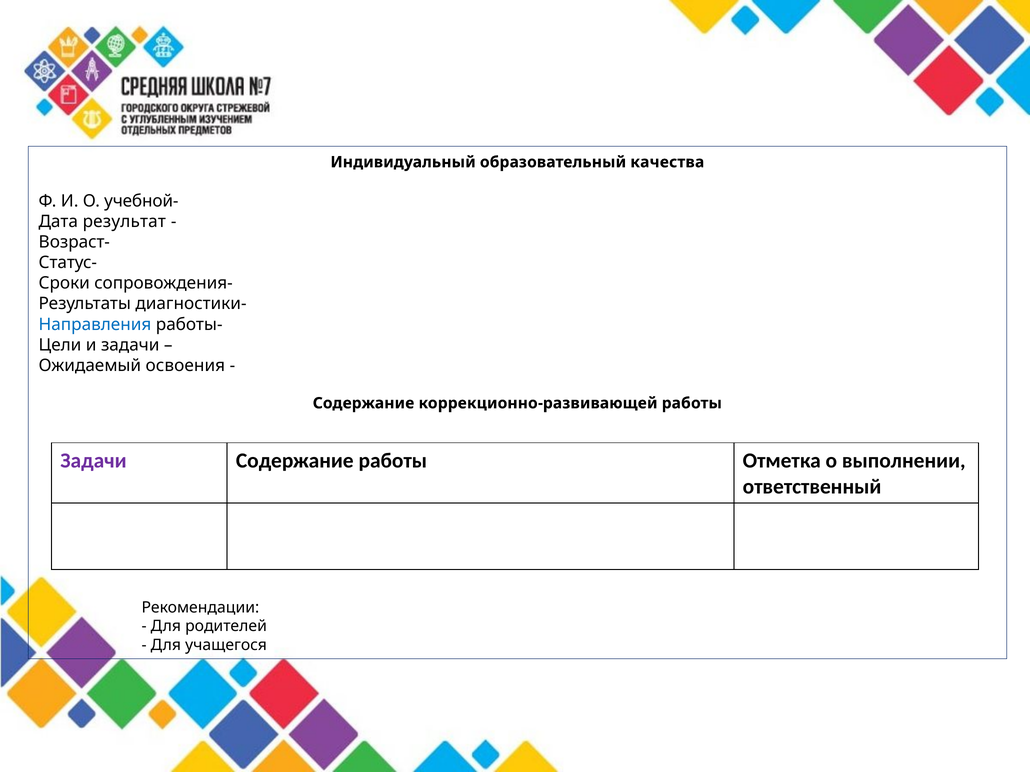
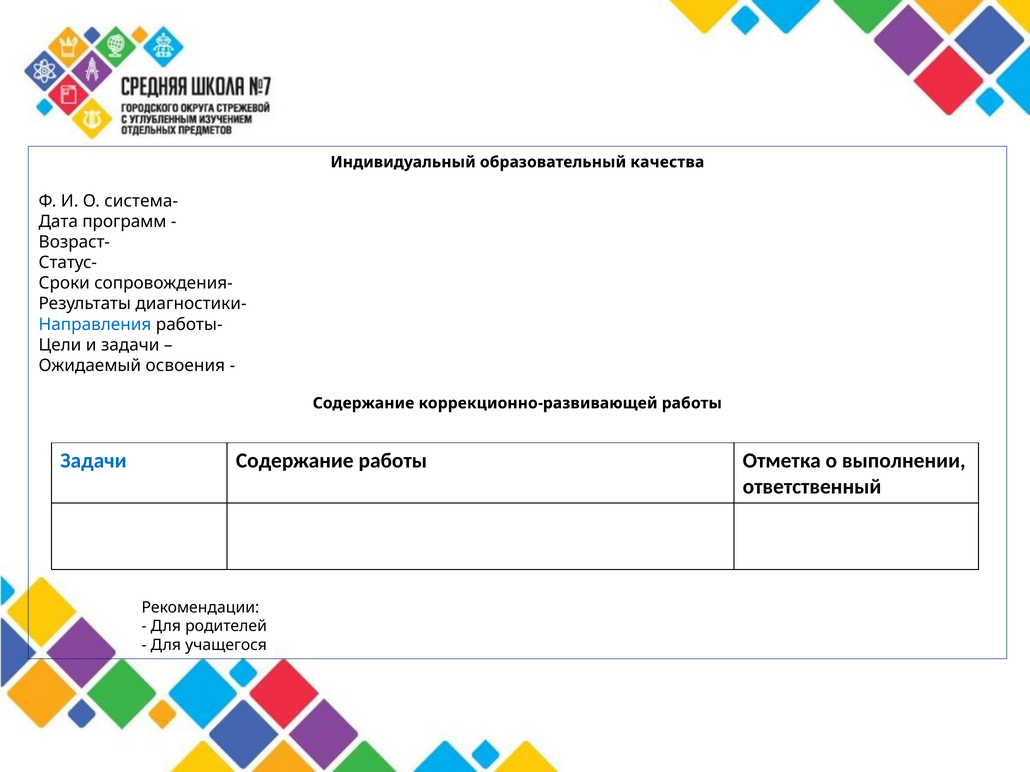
учебной-: учебной- -> система- (141, 201)
результат: результат -> программ (124, 222)
Задачи colour: purple -> blue (93, 461)
